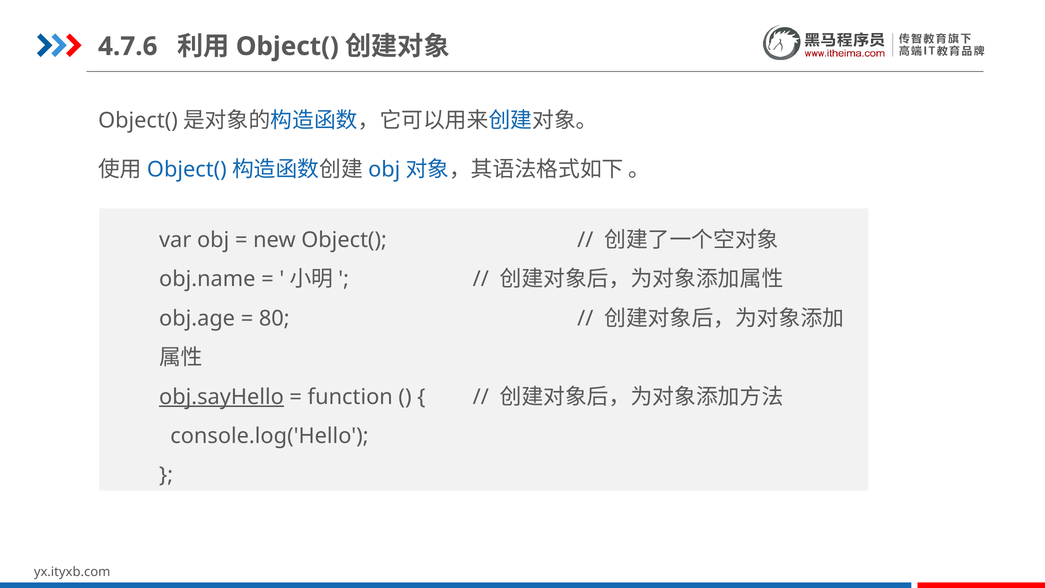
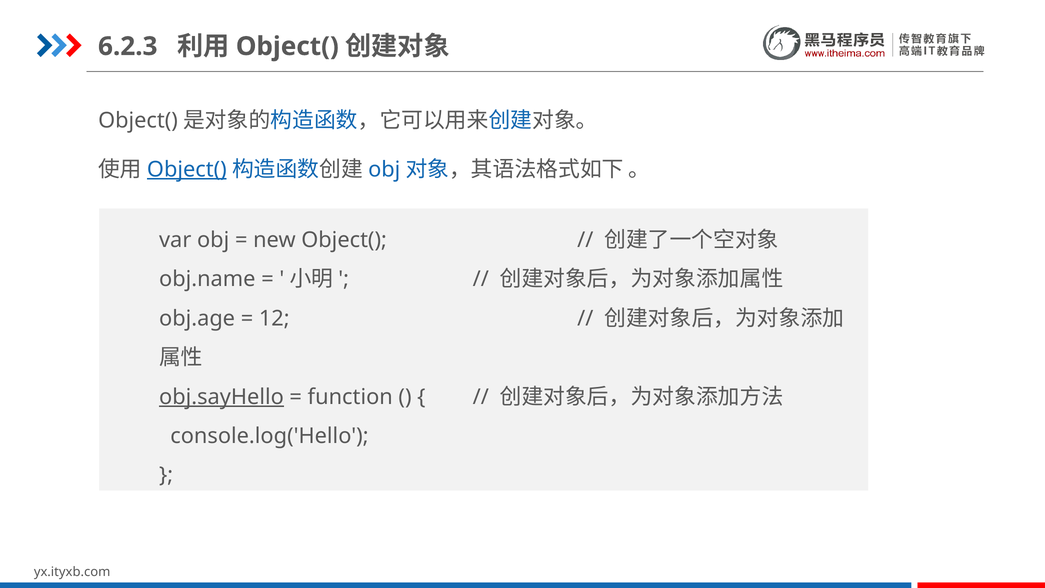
4.7.6: 4.7.6 -> 6.2.3 (128, 46)
Object( underline: none -> present (187, 169)
80: 80 -> 12 (274, 318)
